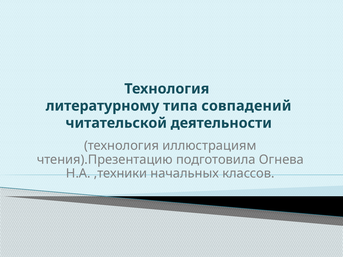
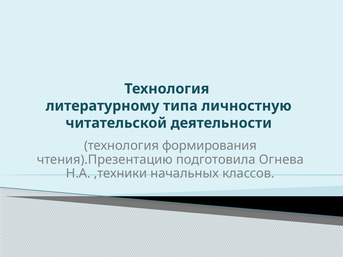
совпадений: совпадений -> личностную (246, 106)
иллюстрациям: иллюстрациям -> формирования (209, 146)
